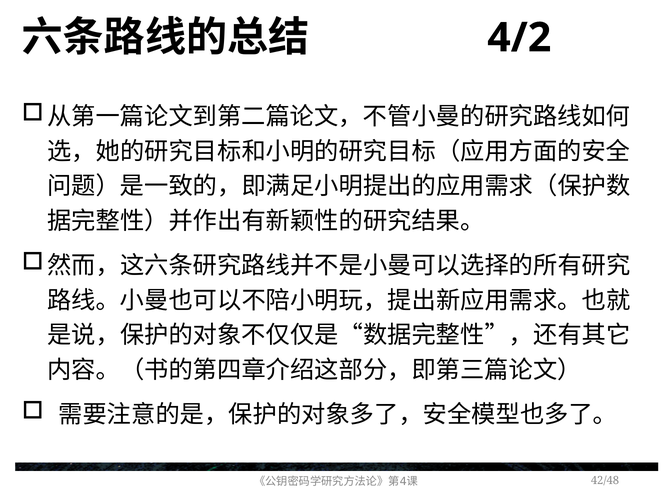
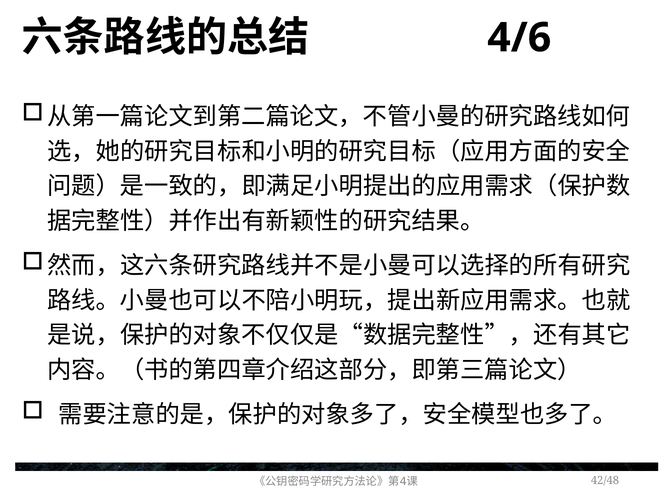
4/2: 4/2 -> 4/6 (519, 38)
